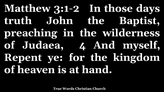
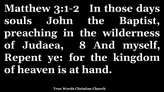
truth: truth -> souls (18, 21)
4: 4 -> 8 (82, 45)
